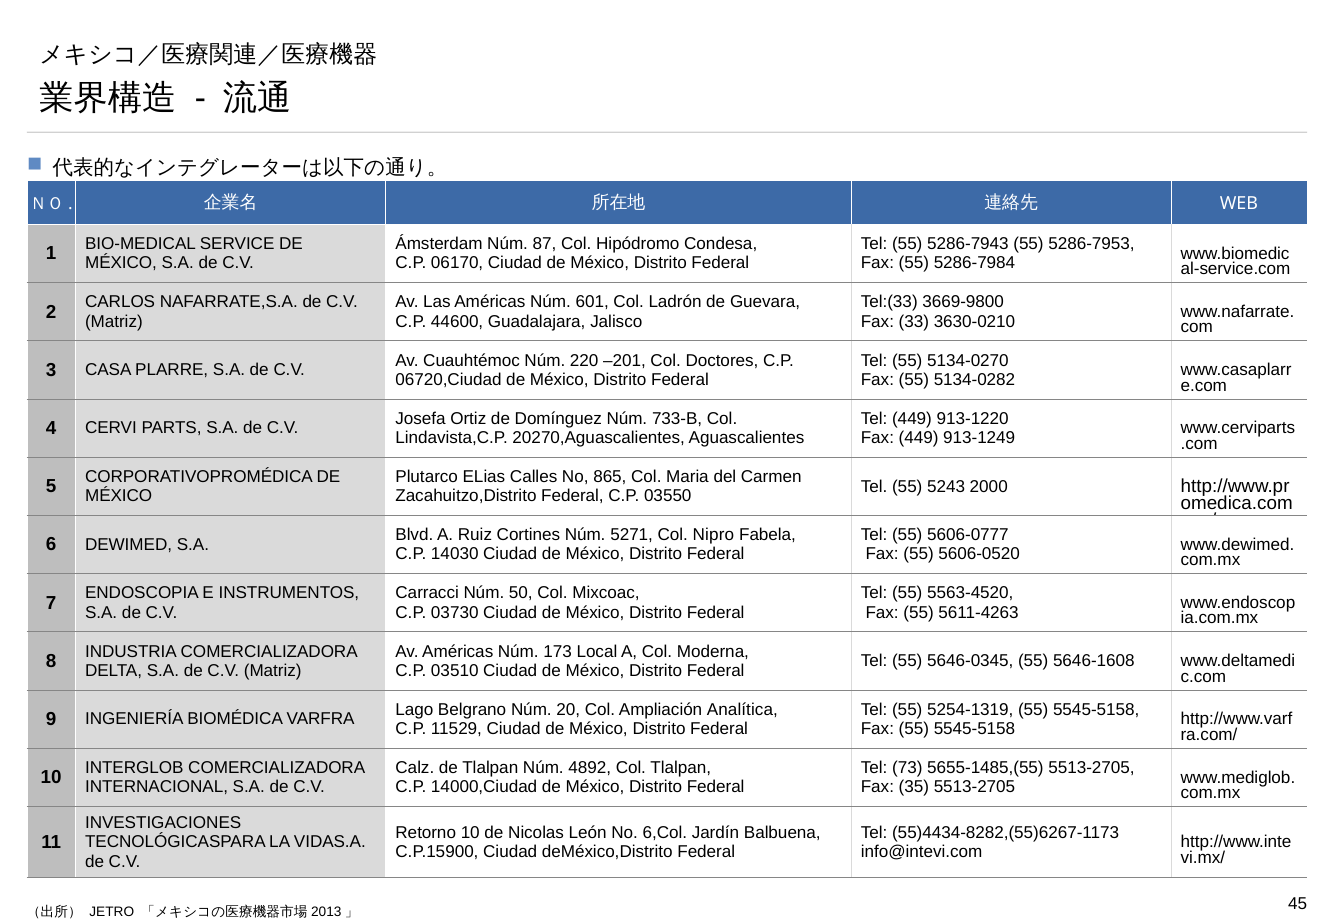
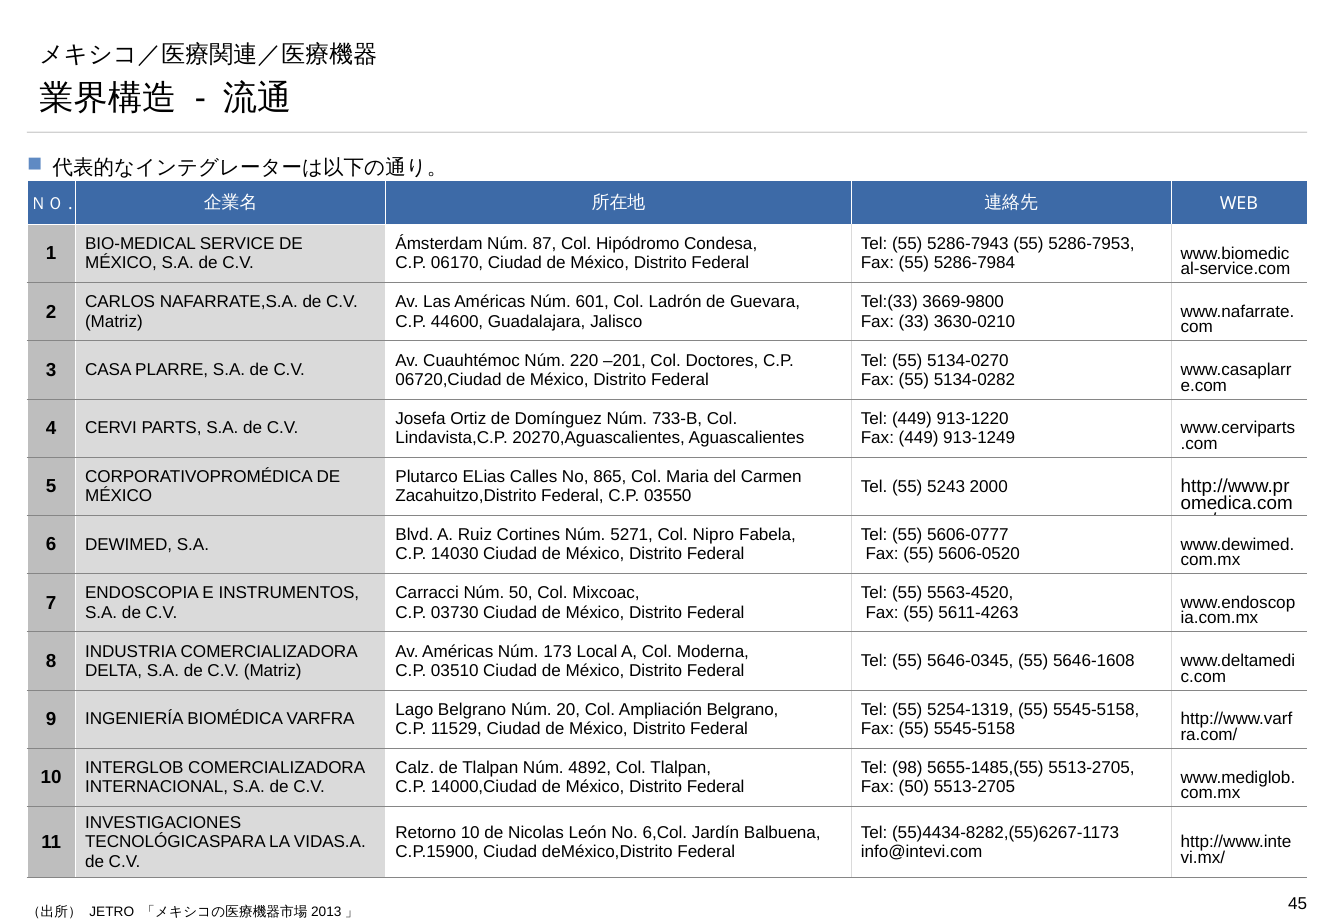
Ampliación Analítica: Analítica -> Belgrano (742, 709)
73: 73 -> 98 (907, 767)
Fax 35: 35 -> 50 (914, 787)
